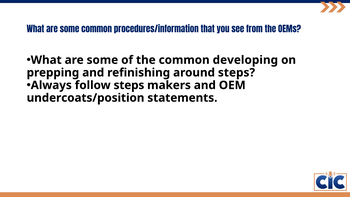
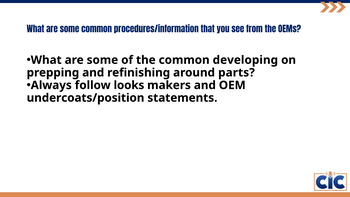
around steps: steps -> parts (236, 73)
follow steps: steps -> looks (129, 85)
